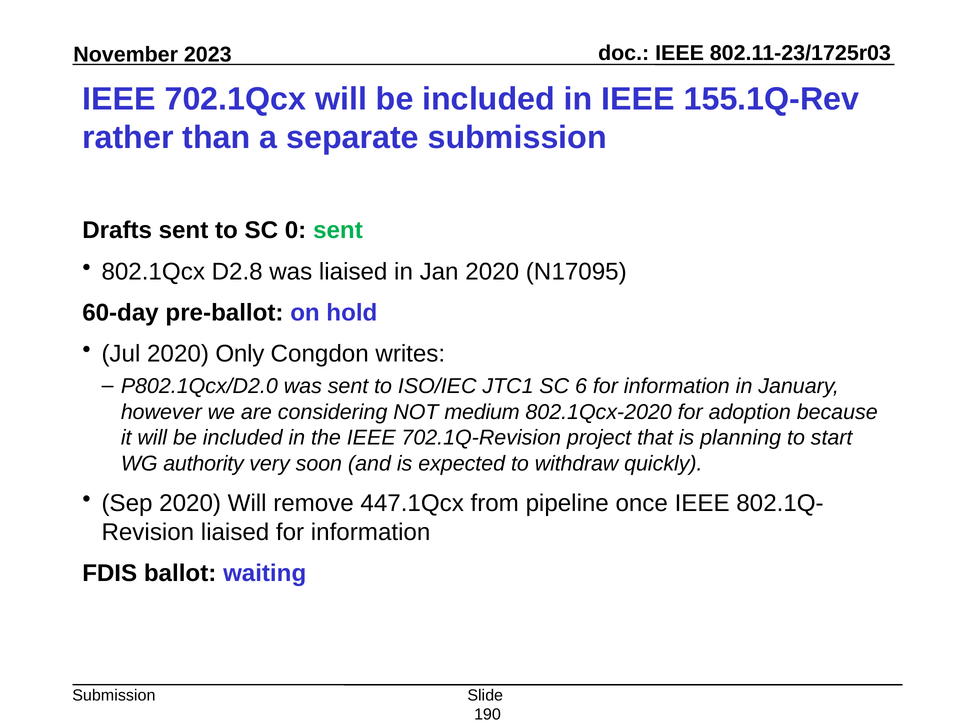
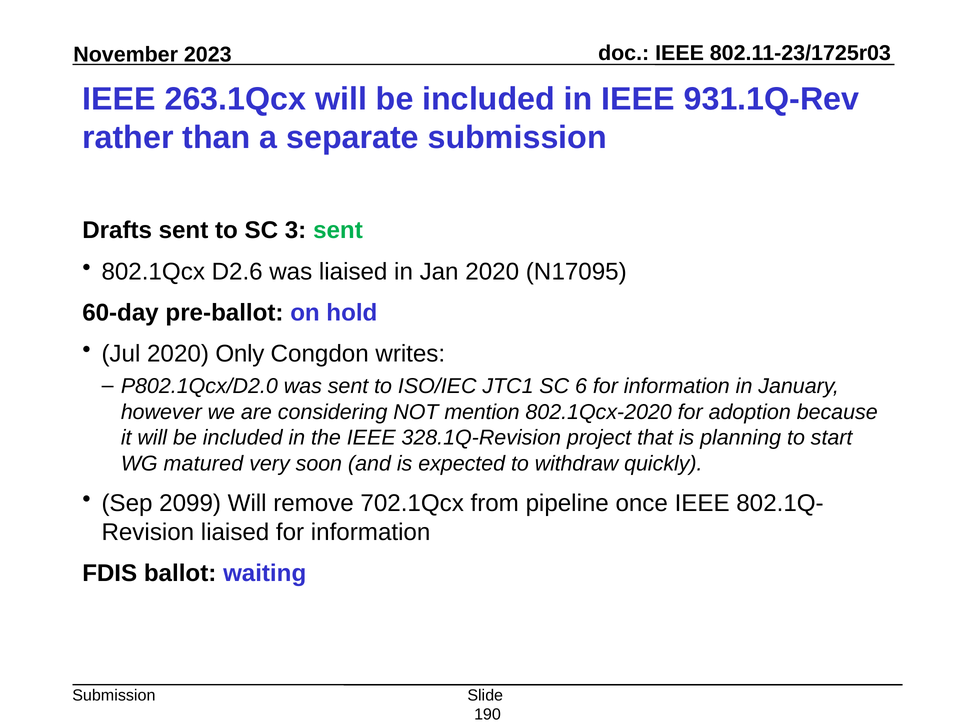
702.1Qcx: 702.1Qcx -> 263.1Qcx (235, 99)
155.1Q-Rev: 155.1Q-Rev -> 931.1Q-Rev (771, 99)
0: 0 -> 3 (296, 231)
D2.8: D2.8 -> D2.6 (237, 272)
medium: medium -> mention (482, 412)
702.1Q-Revision: 702.1Q-Revision -> 328.1Q-Revision (481, 438)
authority: authority -> matured (203, 464)
Sep 2020: 2020 -> 2099 (190, 504)
447.1Qcx: 447.1Qcx -> 702.1Qcx (412, 504)
